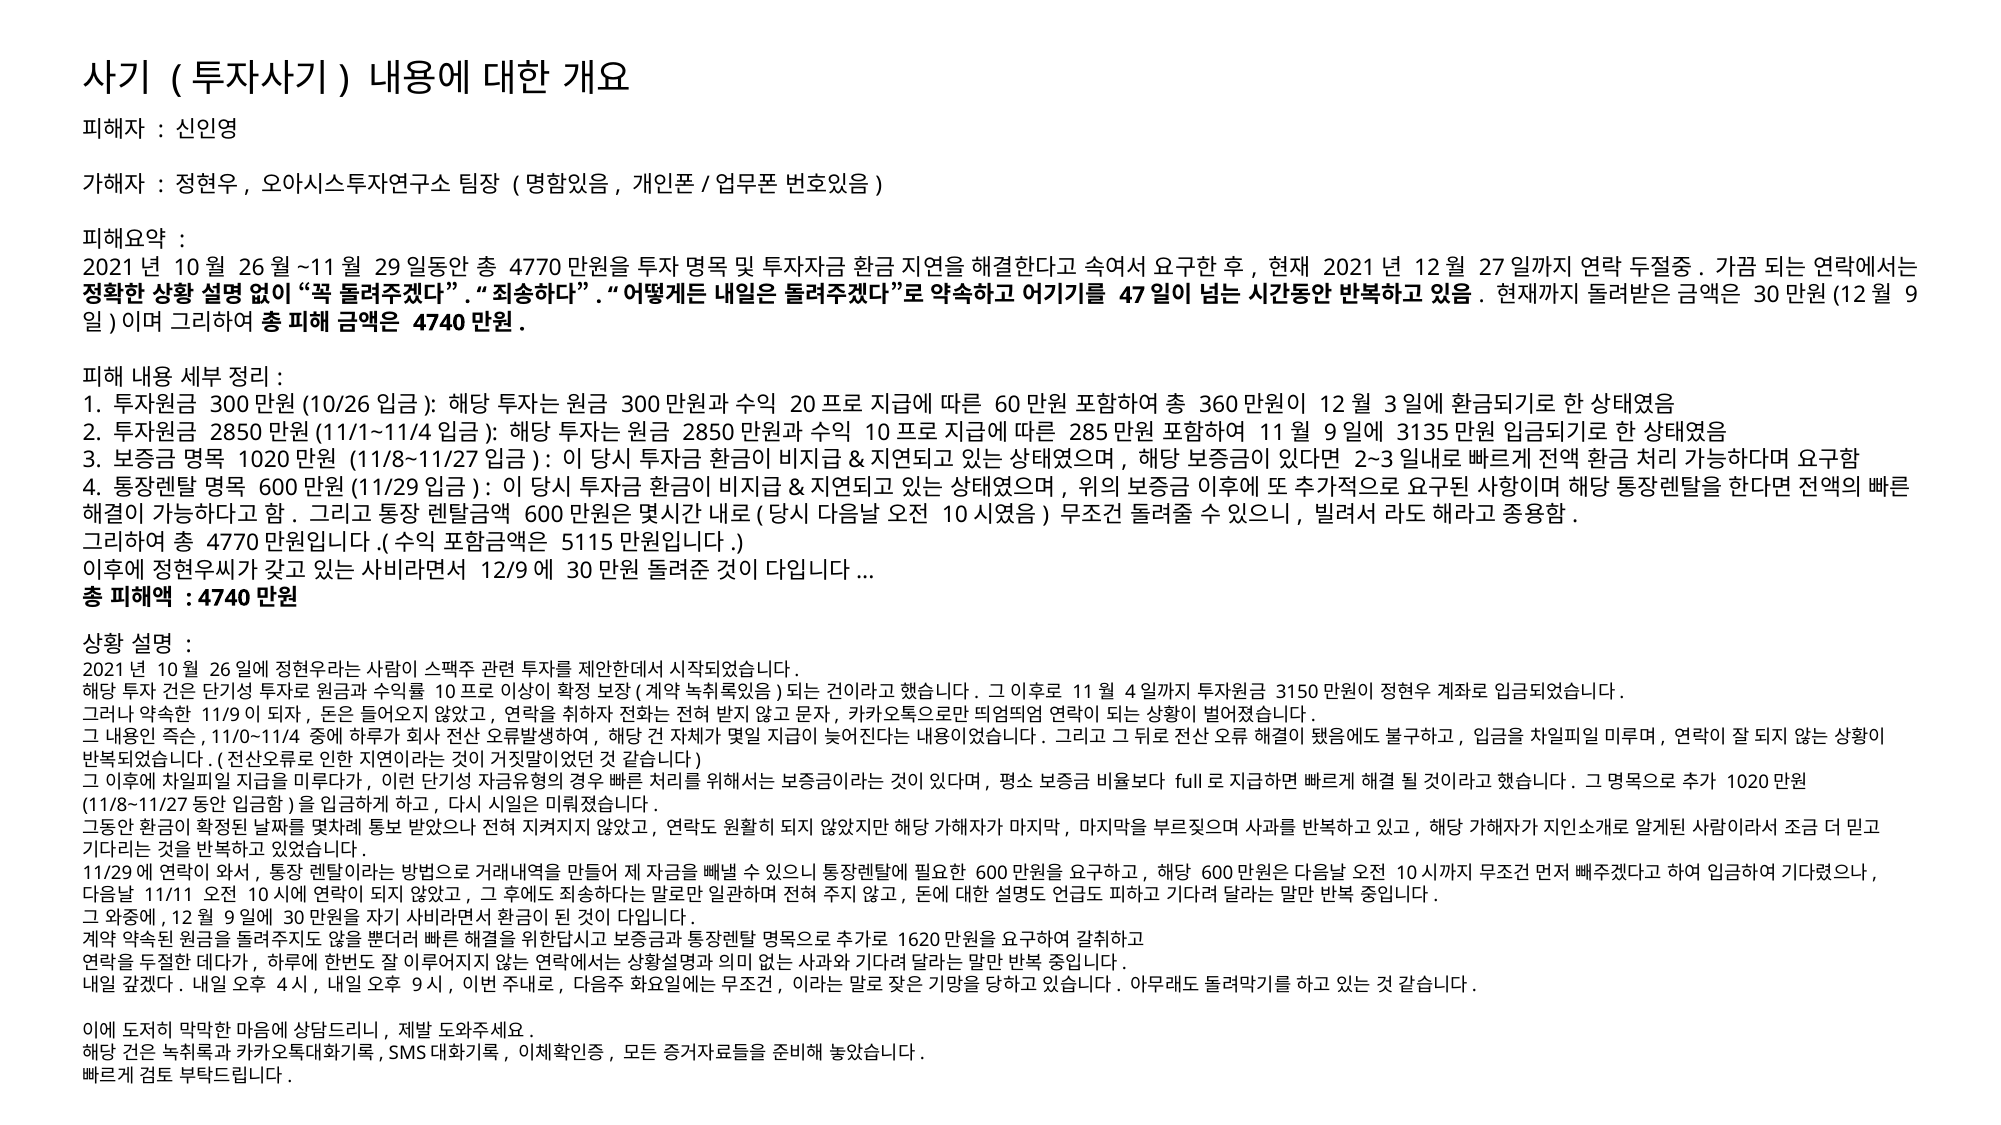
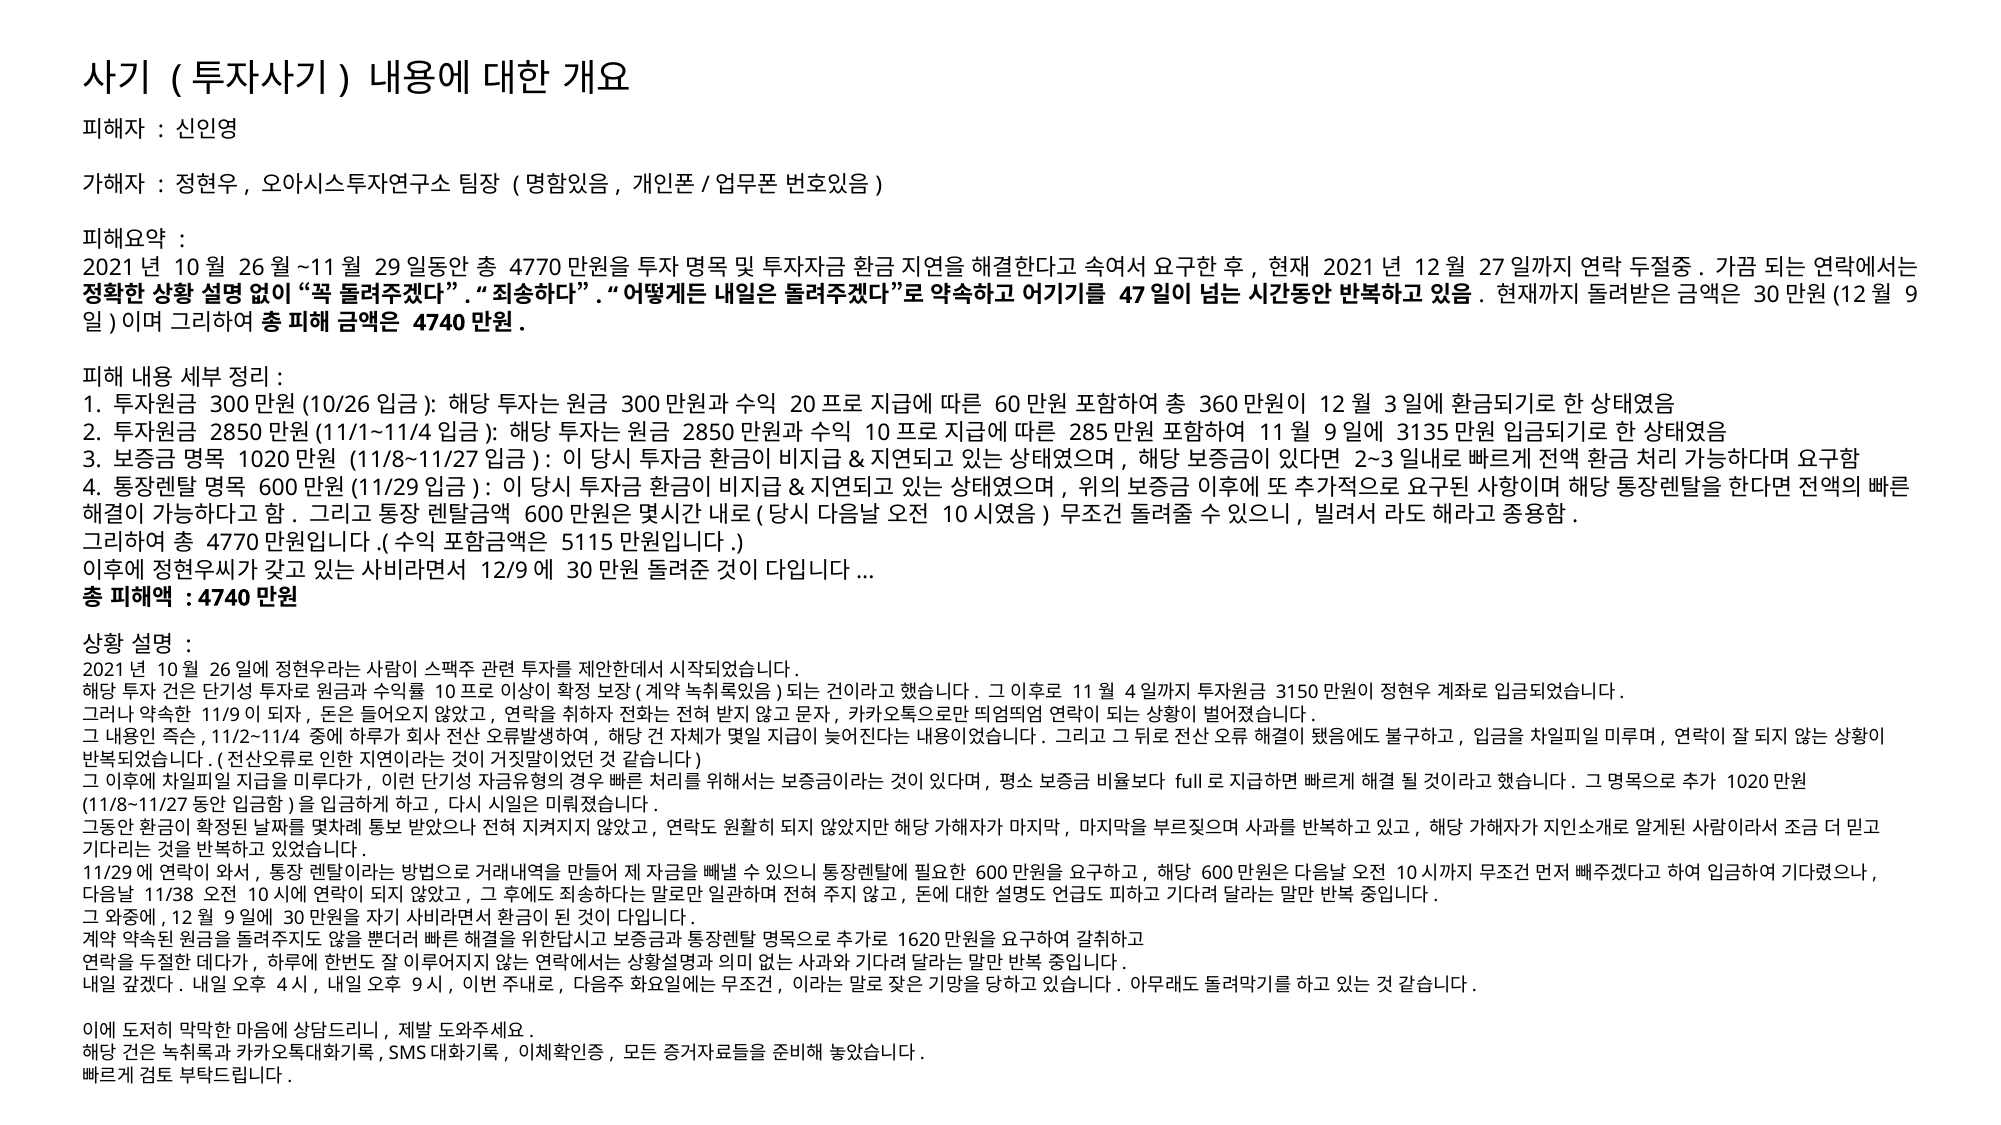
11/0~11/4: 11/0~11/4 -> 11/2~11/4 (255, 738)
11/11: 11/11 -> 11/38 (169, 896)
